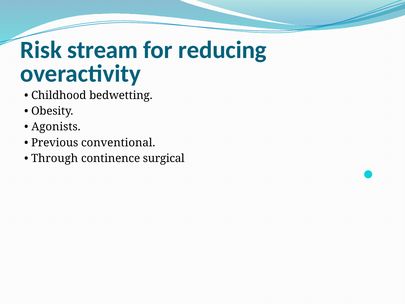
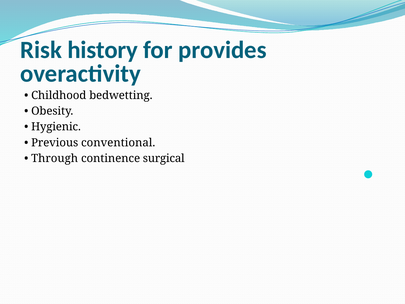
stream: stream -> history (103, 50)
reducing: reducing -> provides (222, 50)
Agonists: Agonists -> Hygienic (56, 127)
